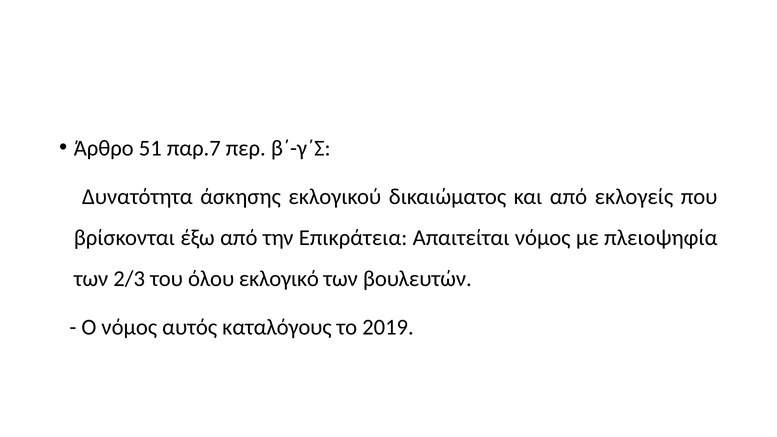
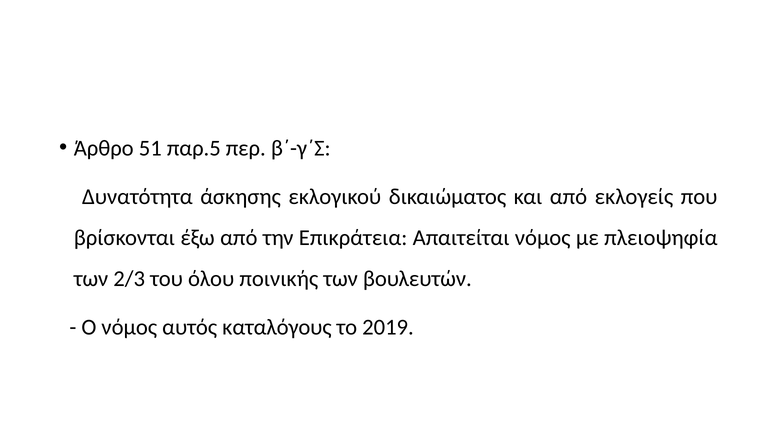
παρ.7: παρ.7 -> παρ.5 (194, 148)
εκλογικό: εκλογικό -> ποινικής (279, 279)
